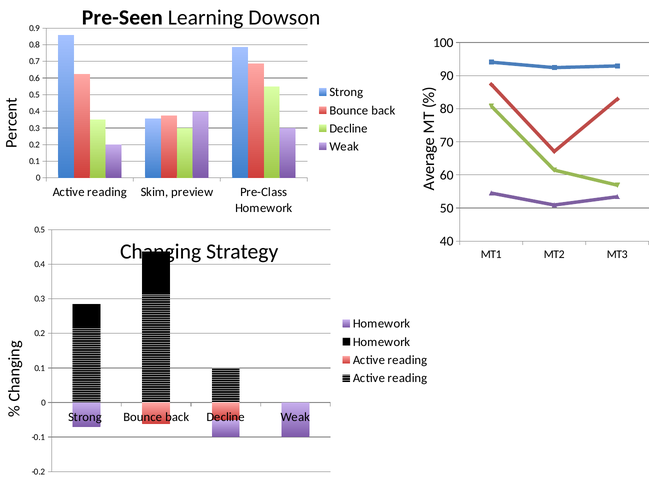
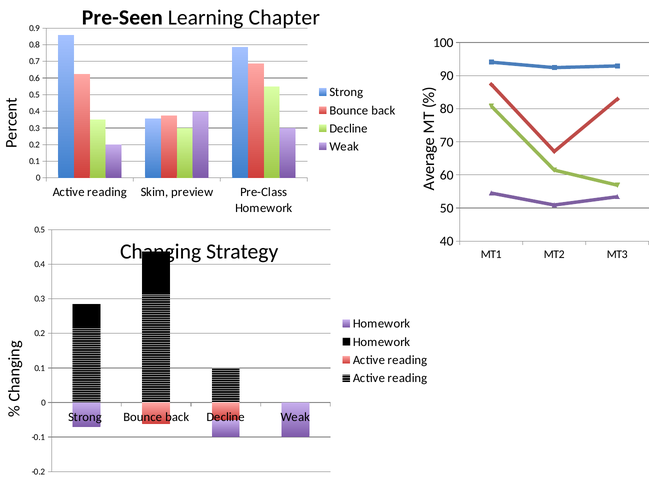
Dowson: Dowson -> Chapter (284, 18)
